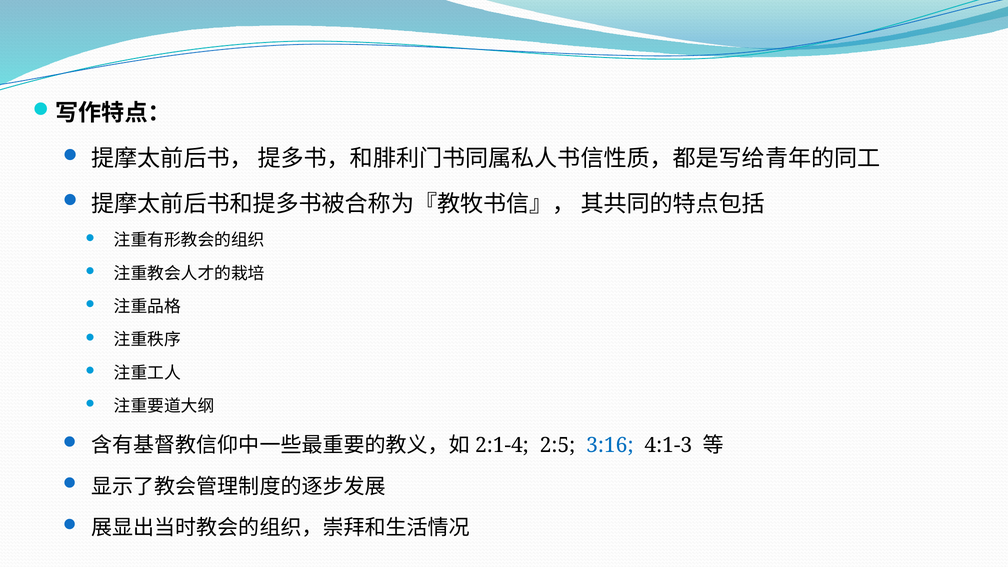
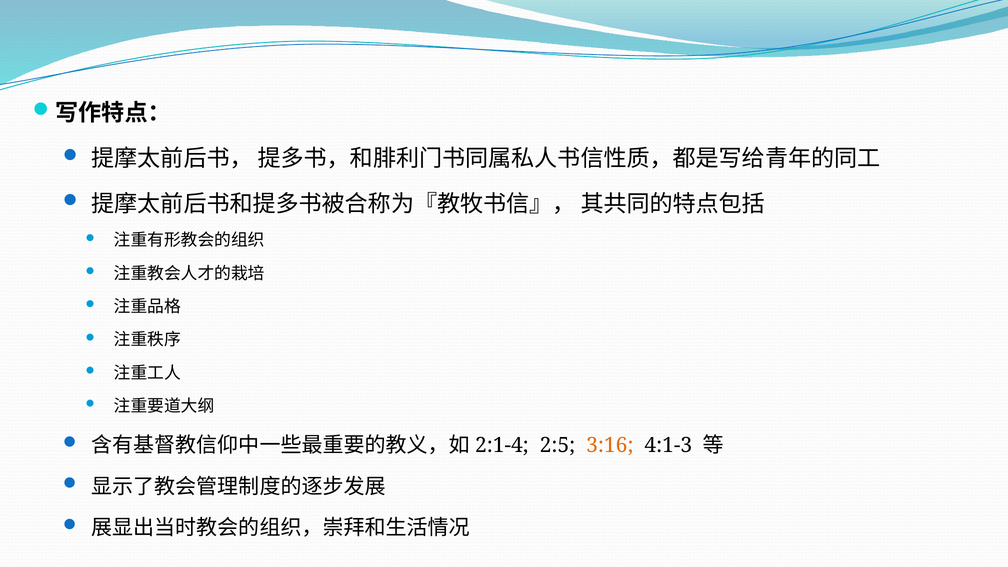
3:16 colour: blue -> orange (610, 445)
